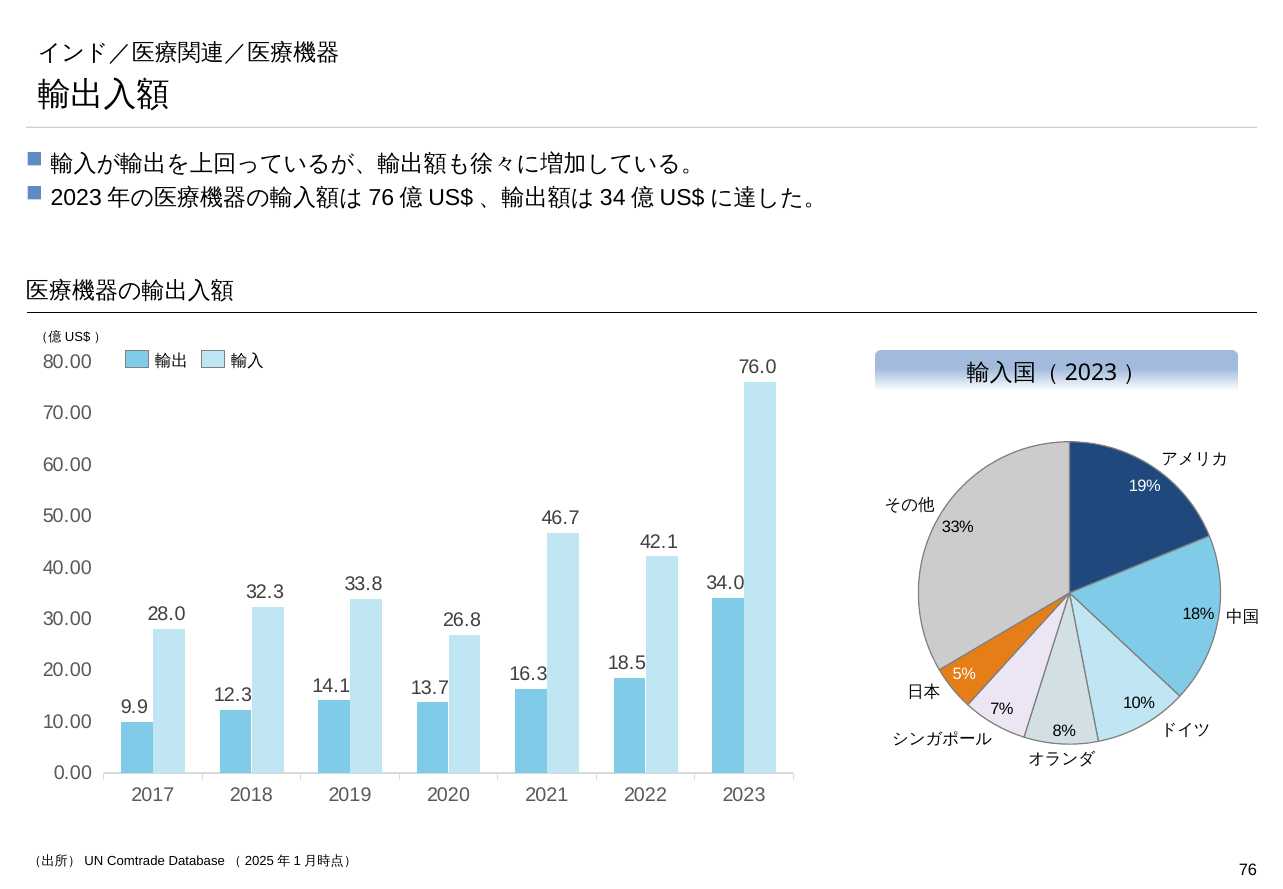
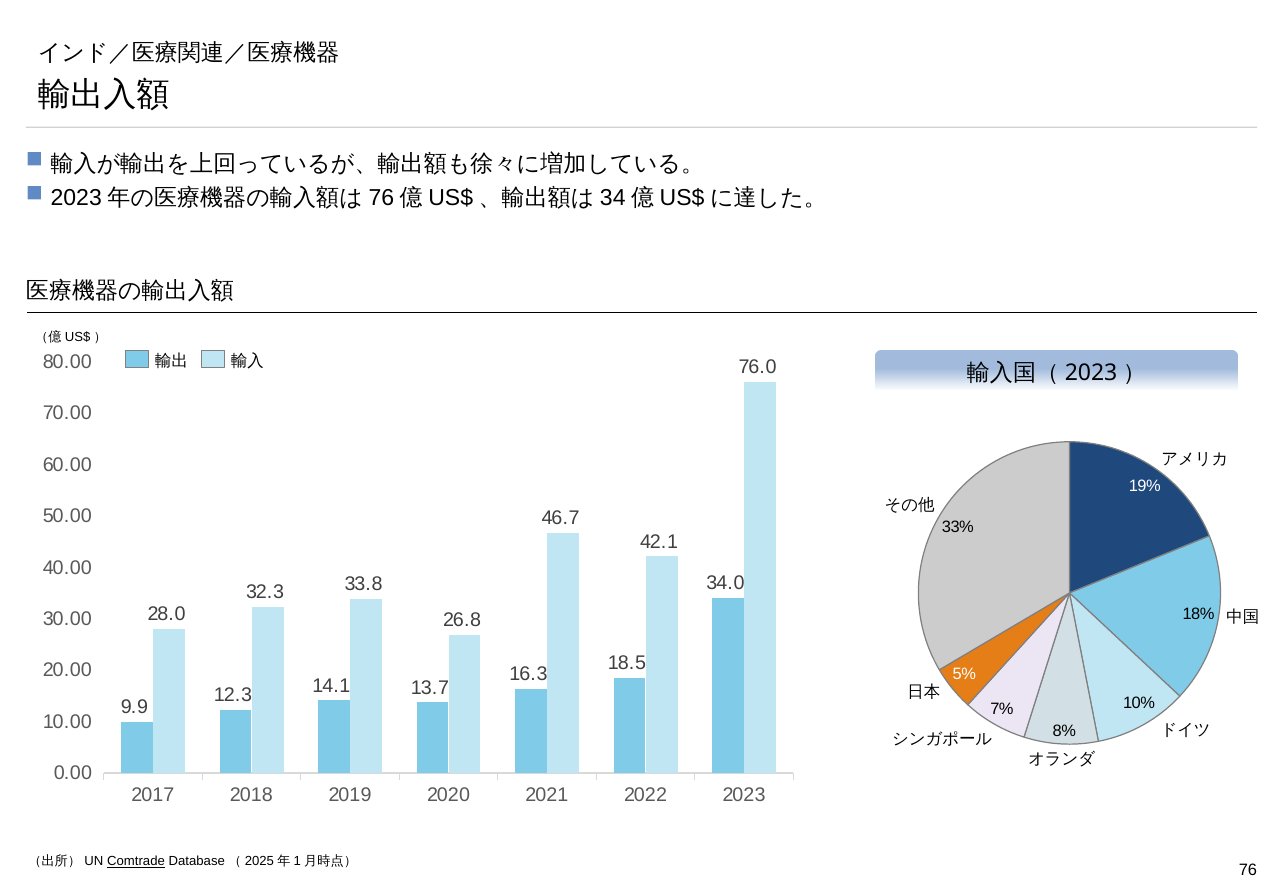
Comtrade underline: none -> present (136, 861)
